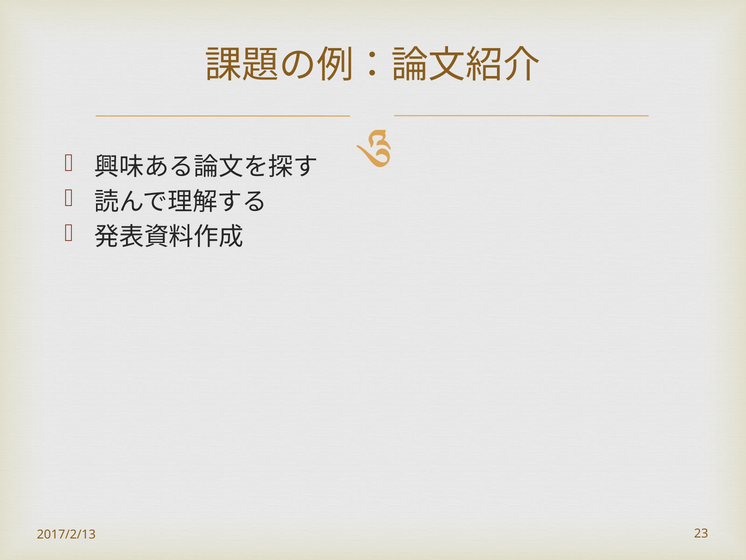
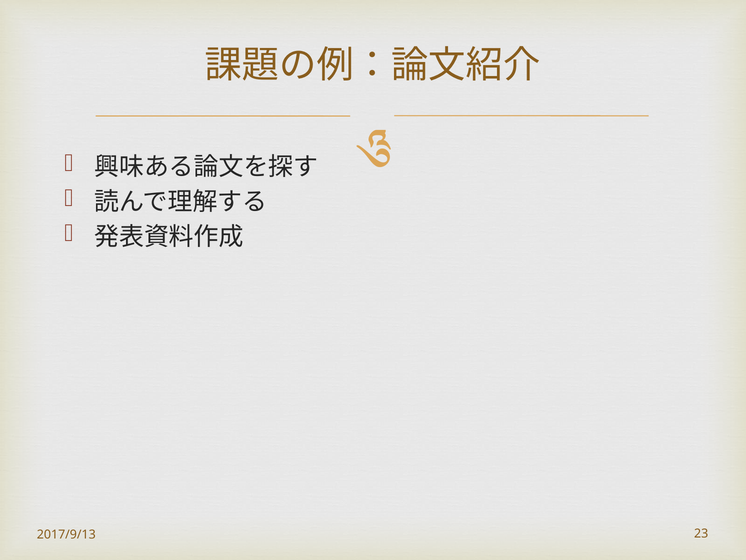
2017/2/13: 2017/2/13 -> 2017/9/13 (66, 534)
